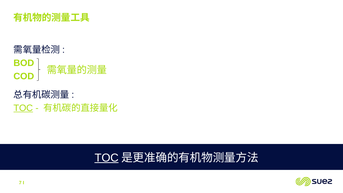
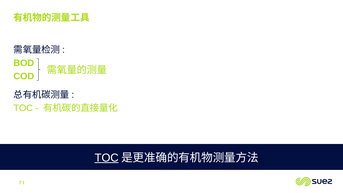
TOC underline: present -> none (23, 108)
